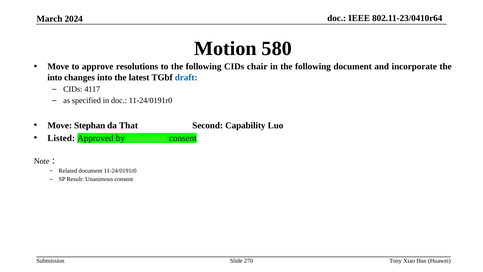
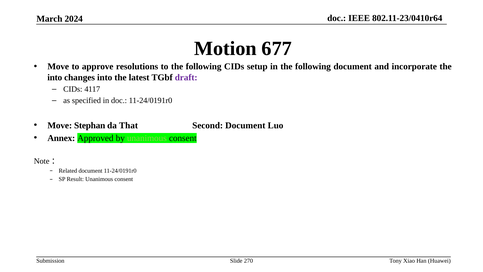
580: 580 -> 677 (277, 48)
chair: chair -> setup (257, 66)
draft colour: blue -> purple (186, 77)
Second Capability: Capability -> Document (245, 125)
Listed: Listed -> Annex (61, 138)
